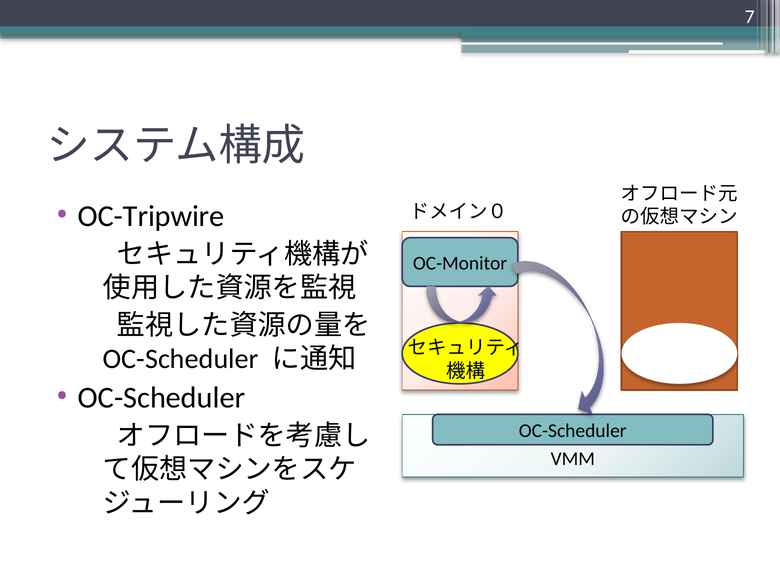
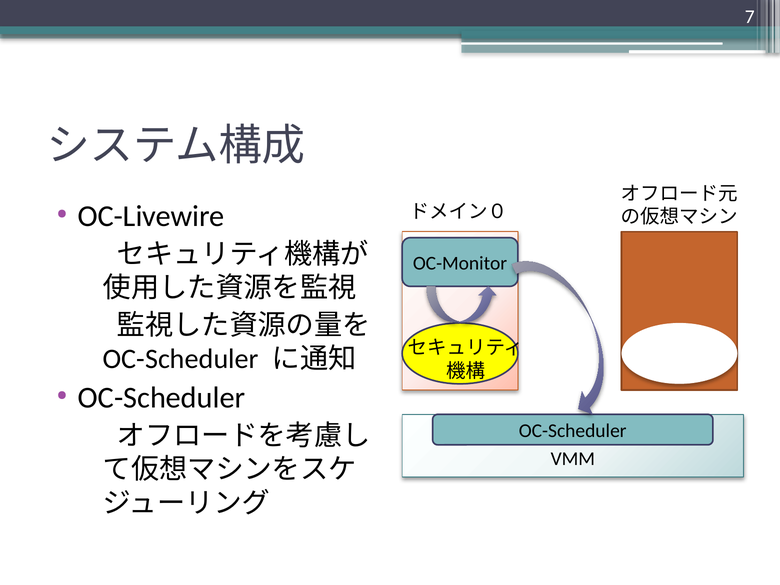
OC-Tripwire: OC-Tripwire -> OC-Livewire (151, 216)
